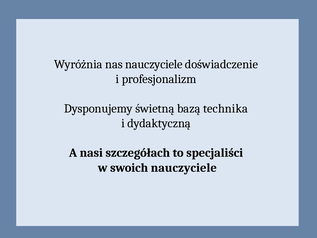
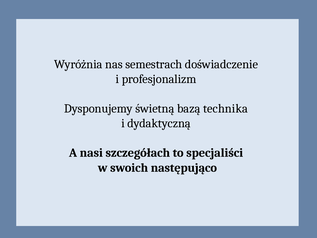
nas nauczyciele: nauczyciele -> semestrach (154, 64)
swoich nauczyciele: nauczyciele -> następująco (184, 168)
